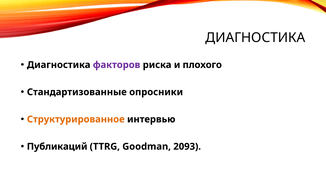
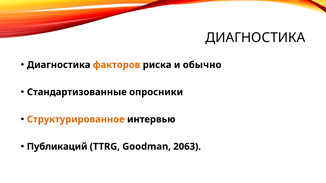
факторов colour: purple -> orange (117, 65)
плохого: плохого -> обычно (202, 65)
2093: 2093 -> 2063 (187, 147)
